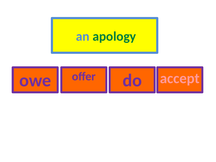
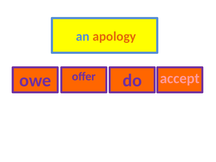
apology colour: green -> orange (114, 36)
